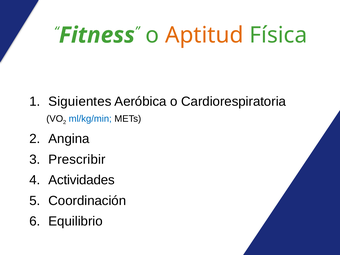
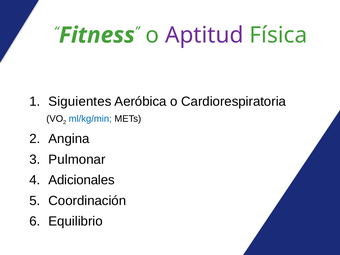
Aptitud colour: orange -> purple (204, 35)
Prescribir: Prescribir -> Pulmonar (77, 159)
Actividades: Actividades -> Adicionales (81, 180)
